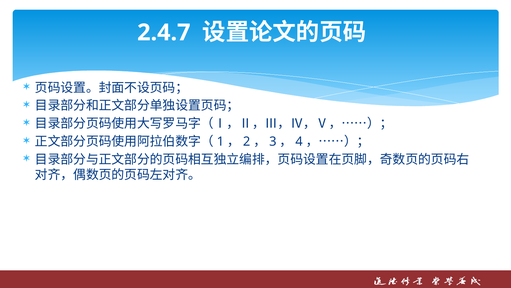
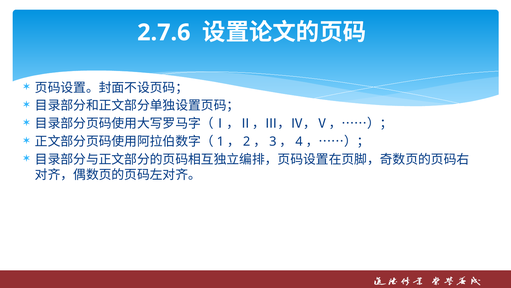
2.4.7: 2.4.7 -> 2.7.6 (164, 32)
